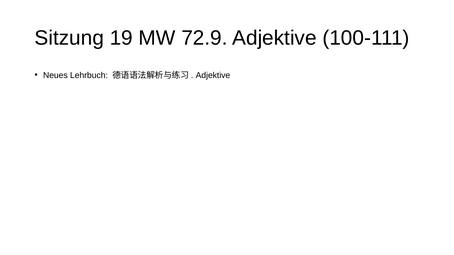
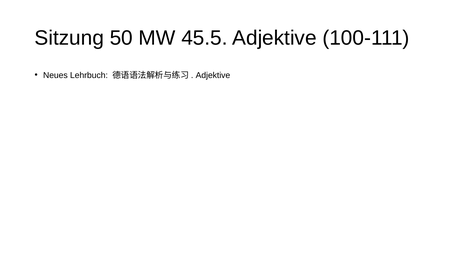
19: 19 -> 50 (121, 38)
72.9: 72.9 -> 45.5 (204, 38)
